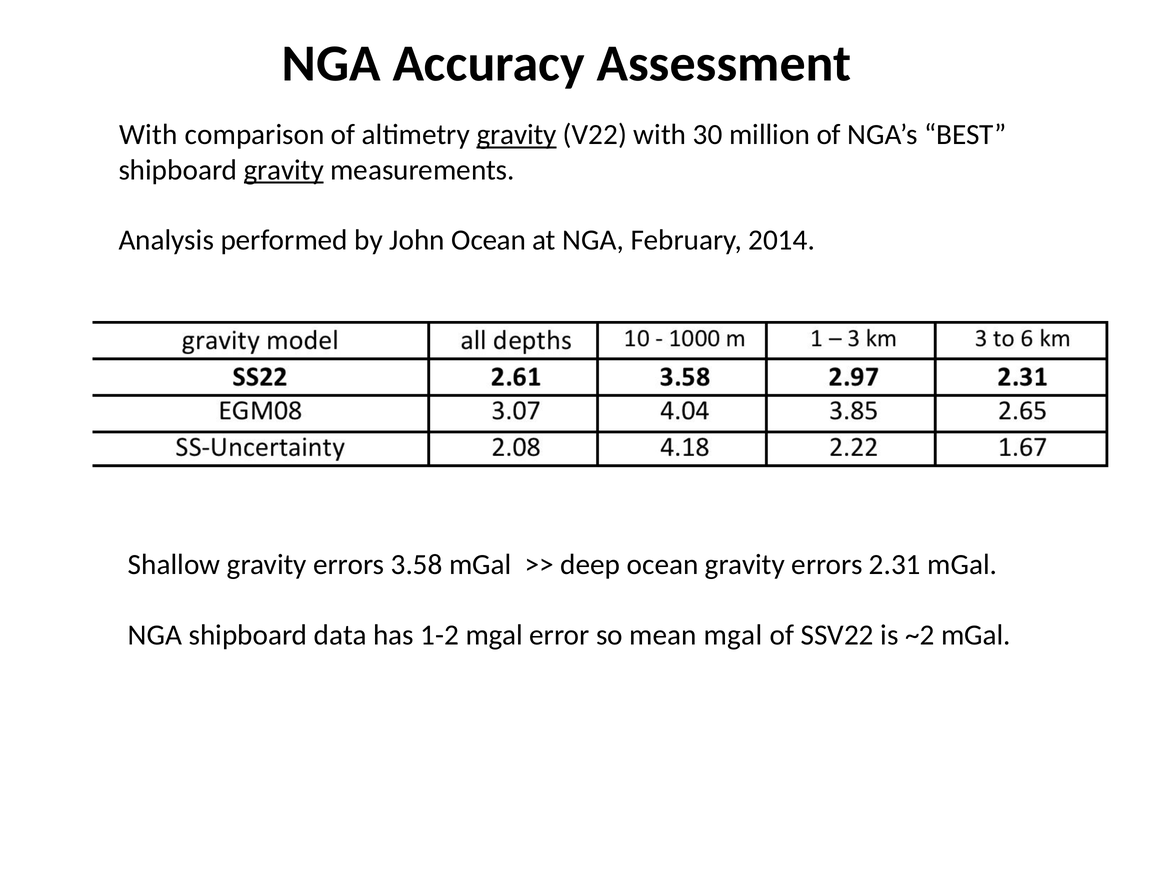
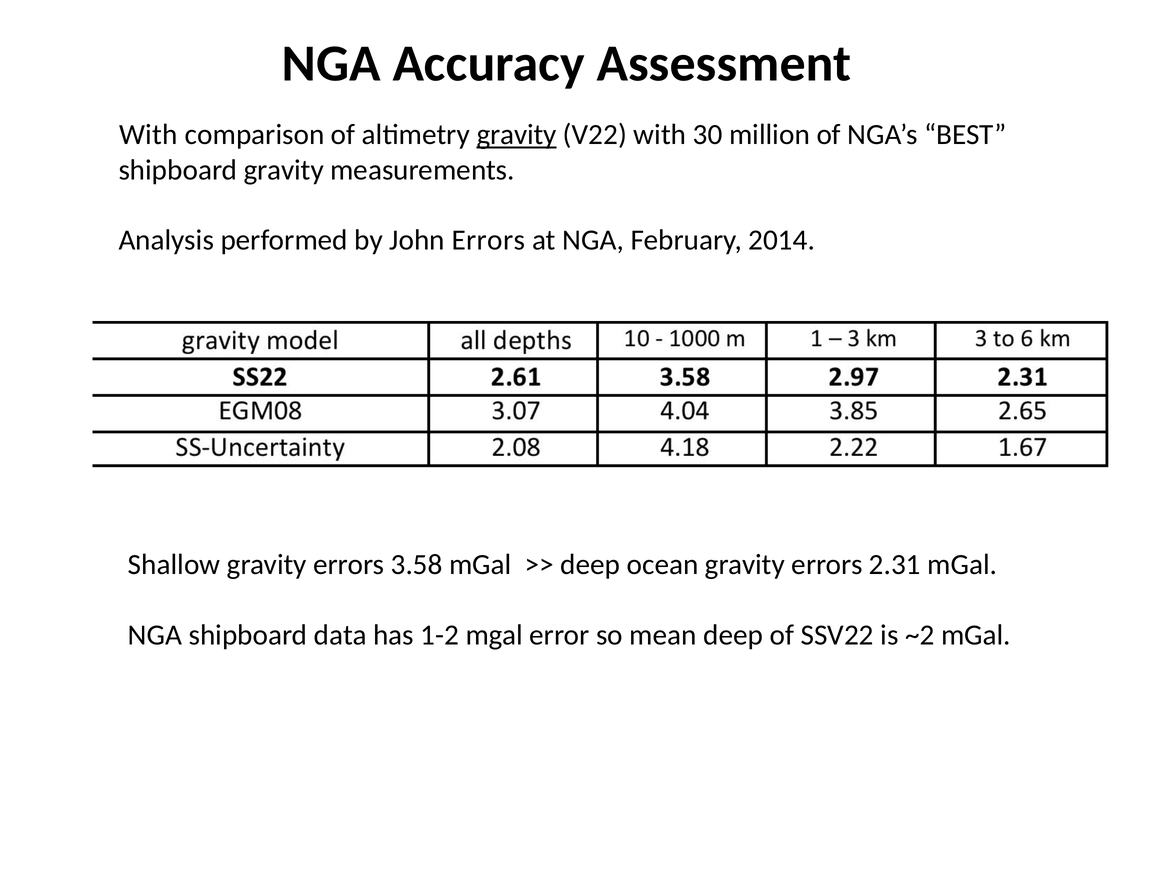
gravity underline: present -> none (284, 170)
John Ocean: Ocean -> Errors (488, 240)
mean mgal: mgal -> deep (733, 635)
